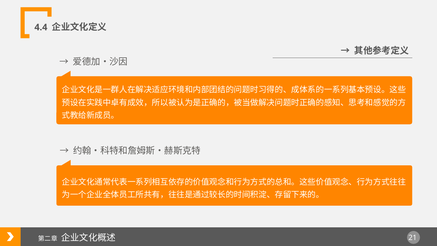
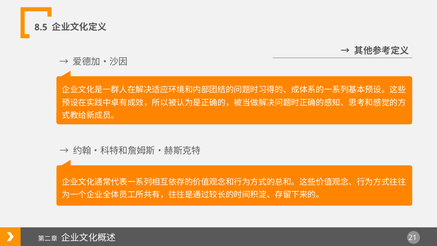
4.4: 4.4 -> 8.5 (41, 27)
